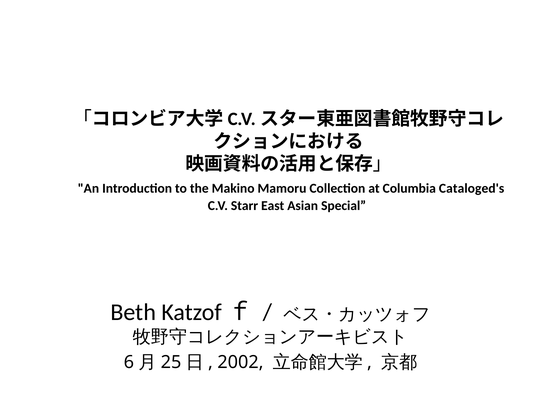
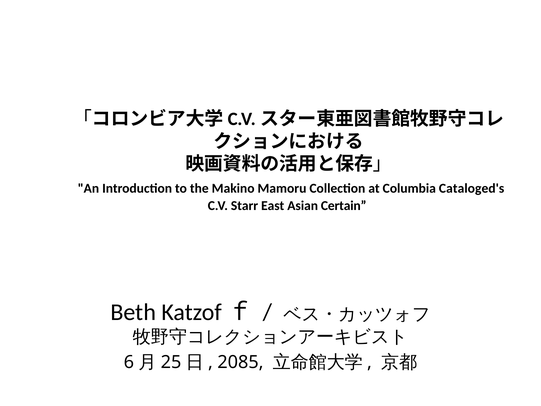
Special: Special -> Certain (344, 206)
2002: 2002 -> 2085 (241, 362)
